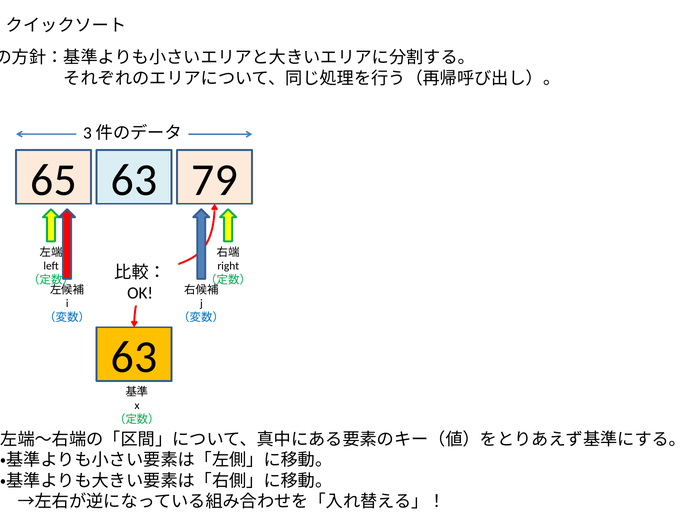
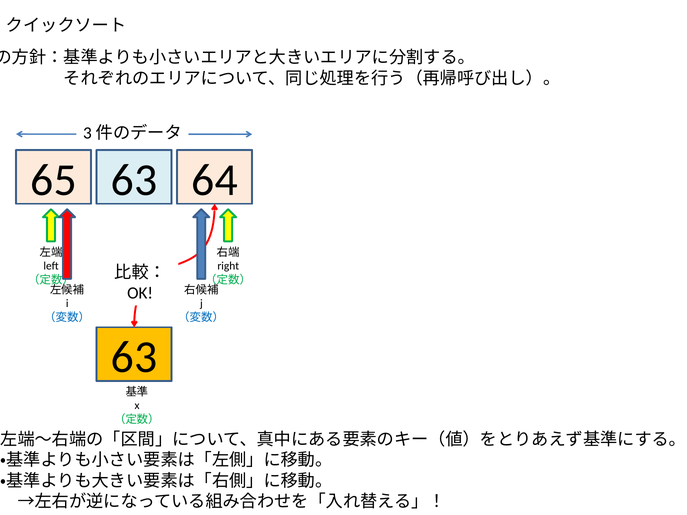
79: 79 -> 64 (215, 180)
